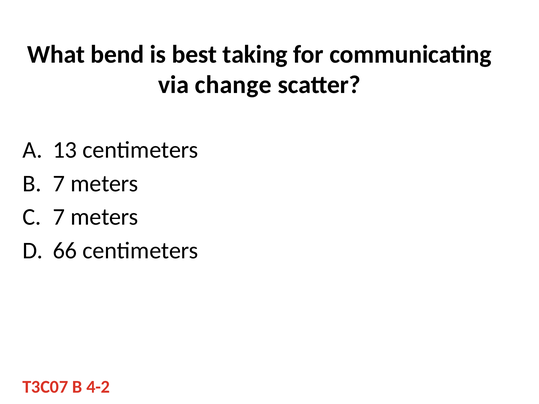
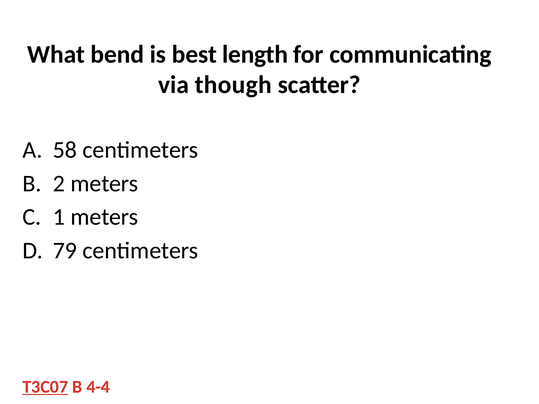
taking: taking -> length (255, 54)
change: change -> though (233, 85)
13: 13 -> 58 (65, 150)
B 7: 7 -> 2 (59, 184)
7: 7 -> 1 (59, 217)
66: 66 -> 79 (65, 251)
T3C07 underline: none -> present (45, 387)
4-2: 4-2 -> 4-4 (98, 387)
